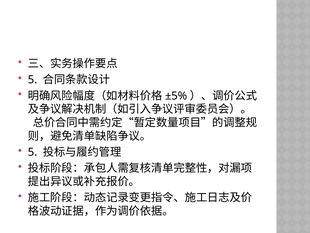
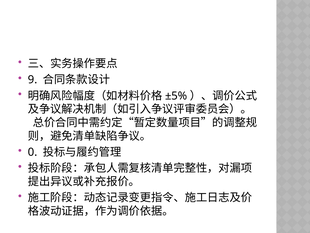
5: 5 -> 9 (33, 80)
5: 5 -> 0 (33, 152)
